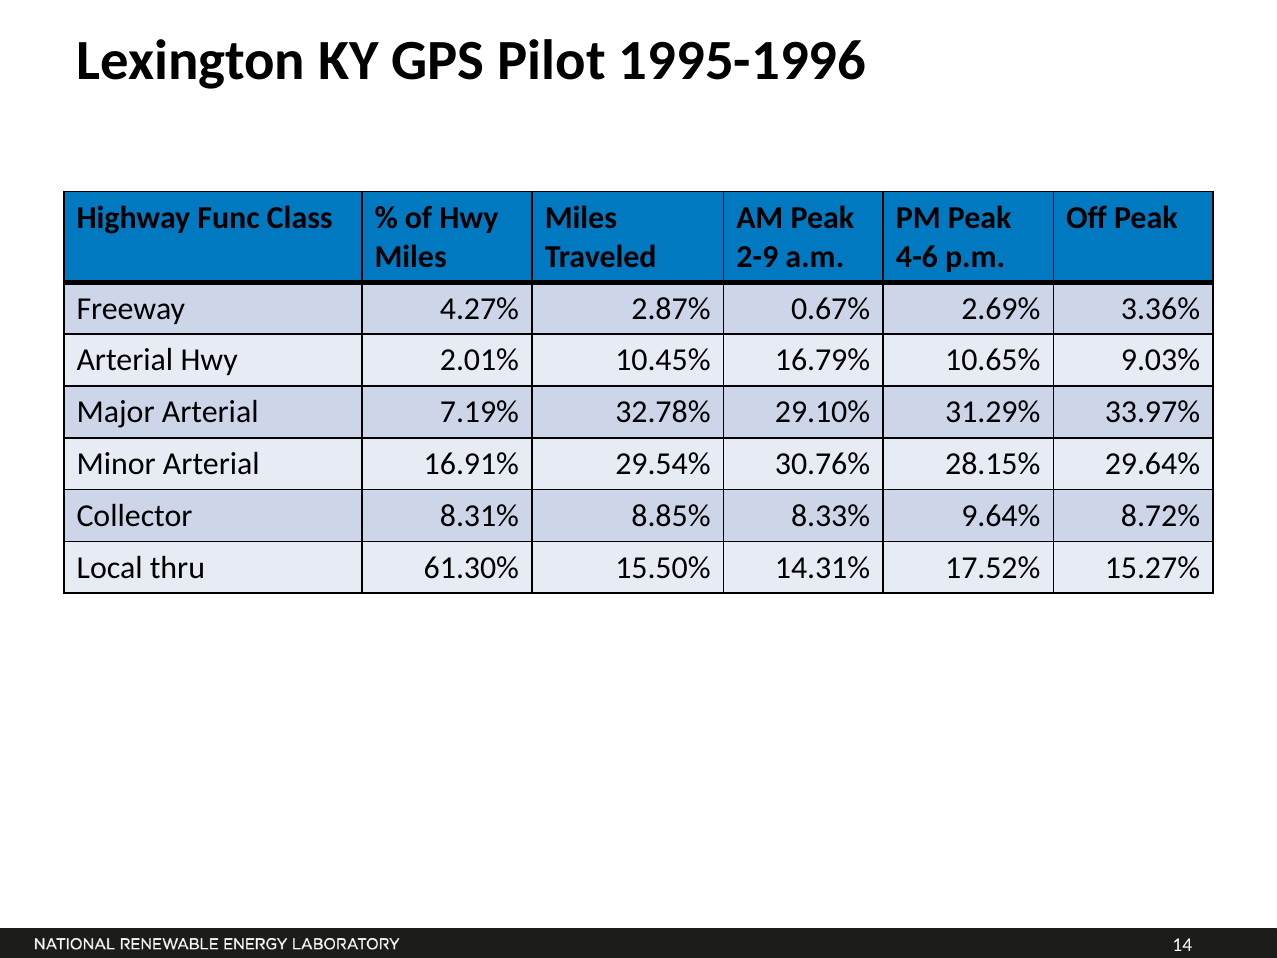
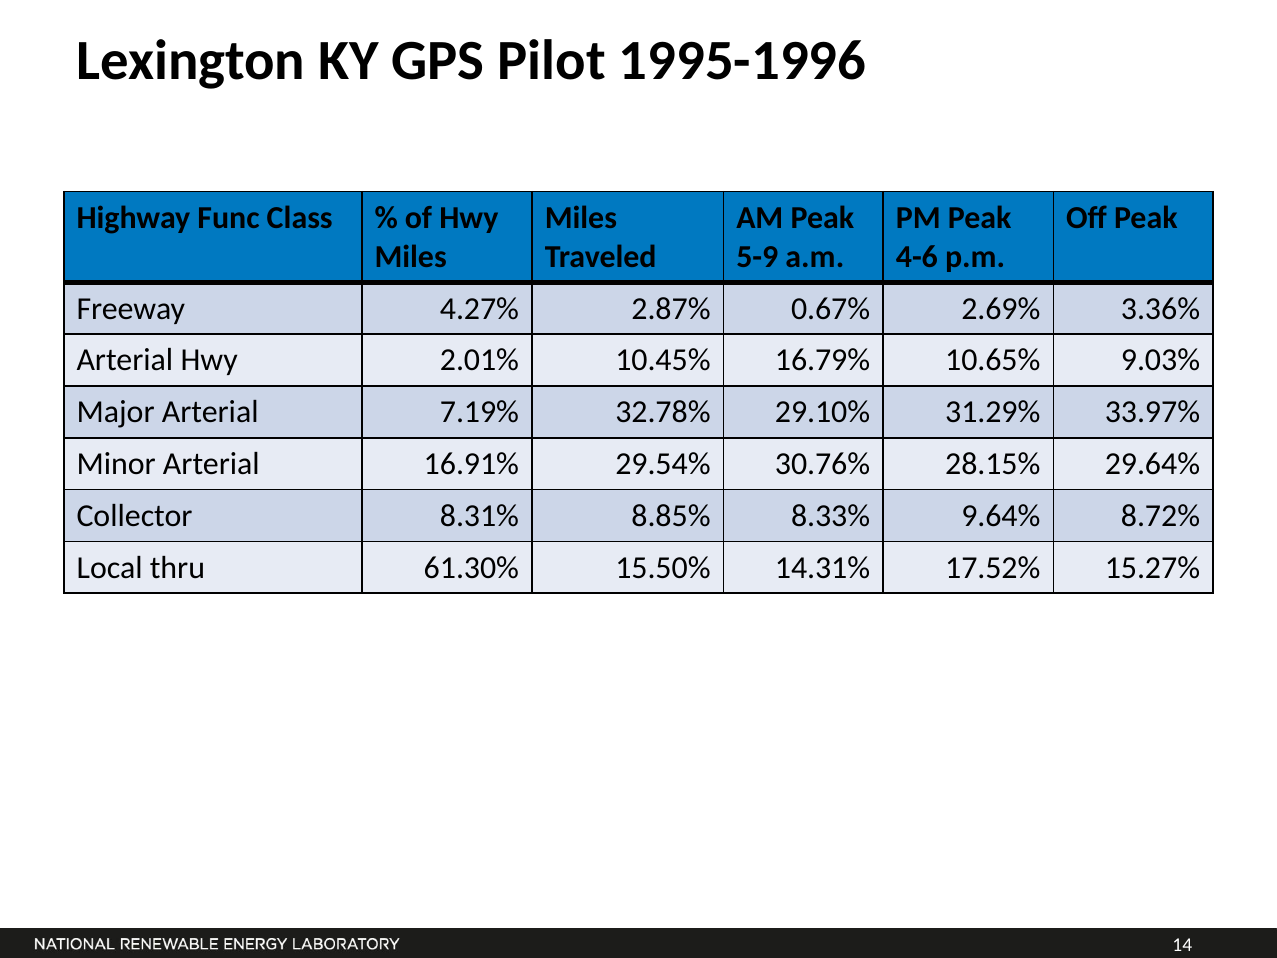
2-9: 2-9 -> 5-9 (757, 257)
